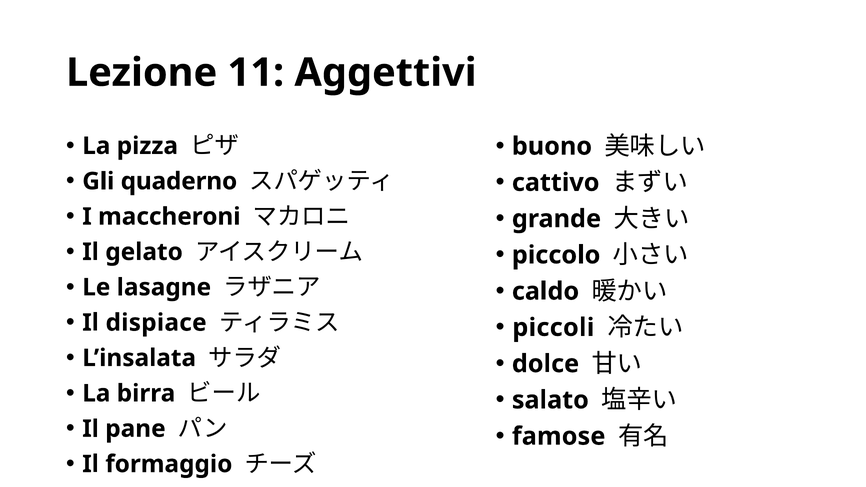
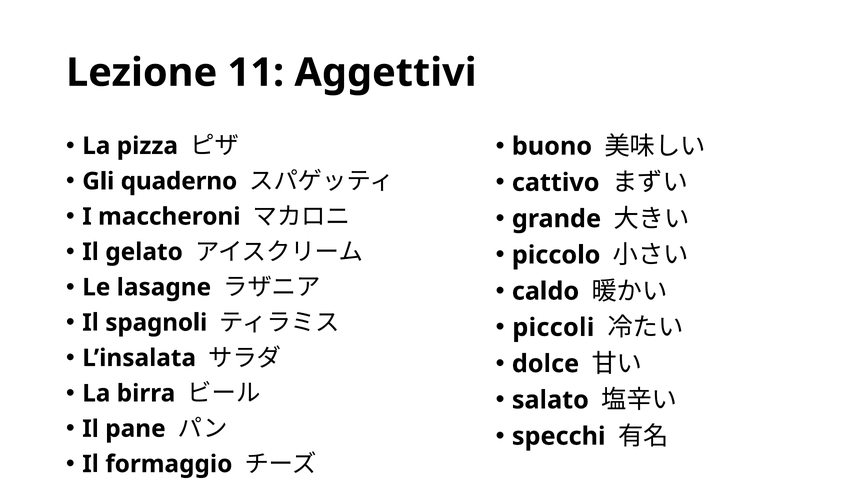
dispiace: dispiace -> spagnoli (156, 323)
famose: famose -> specchi (559, 436)
